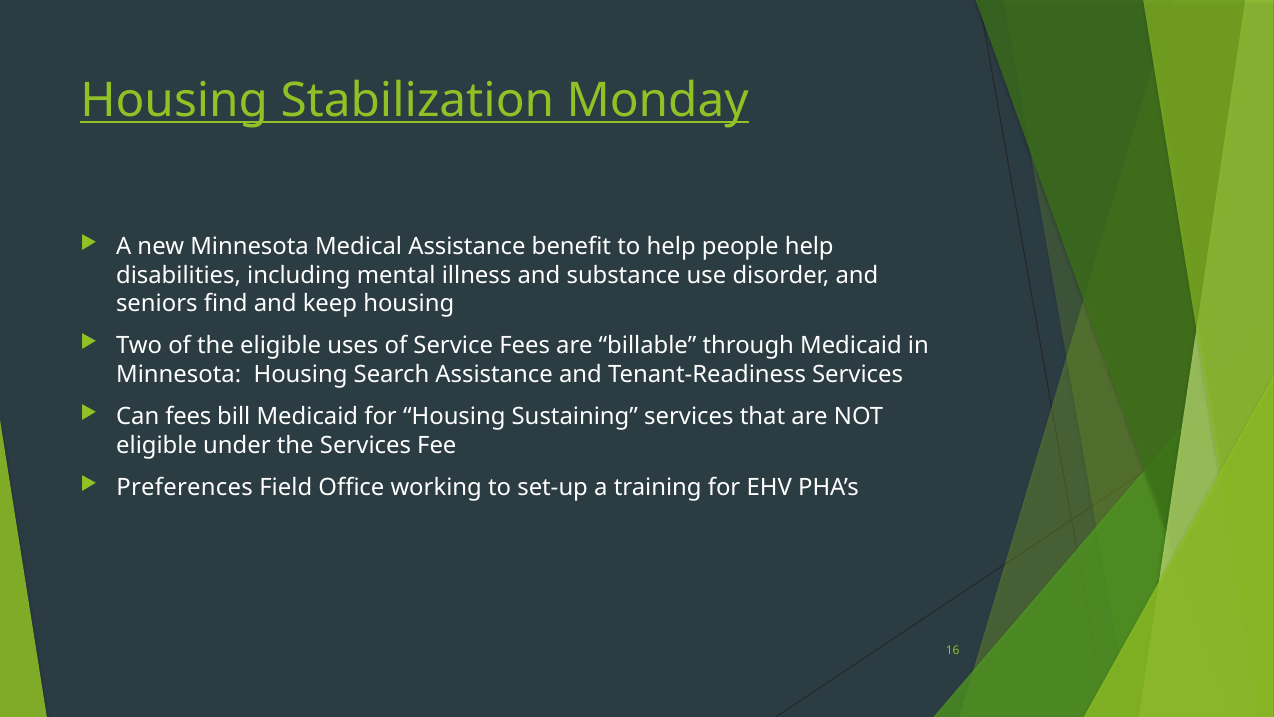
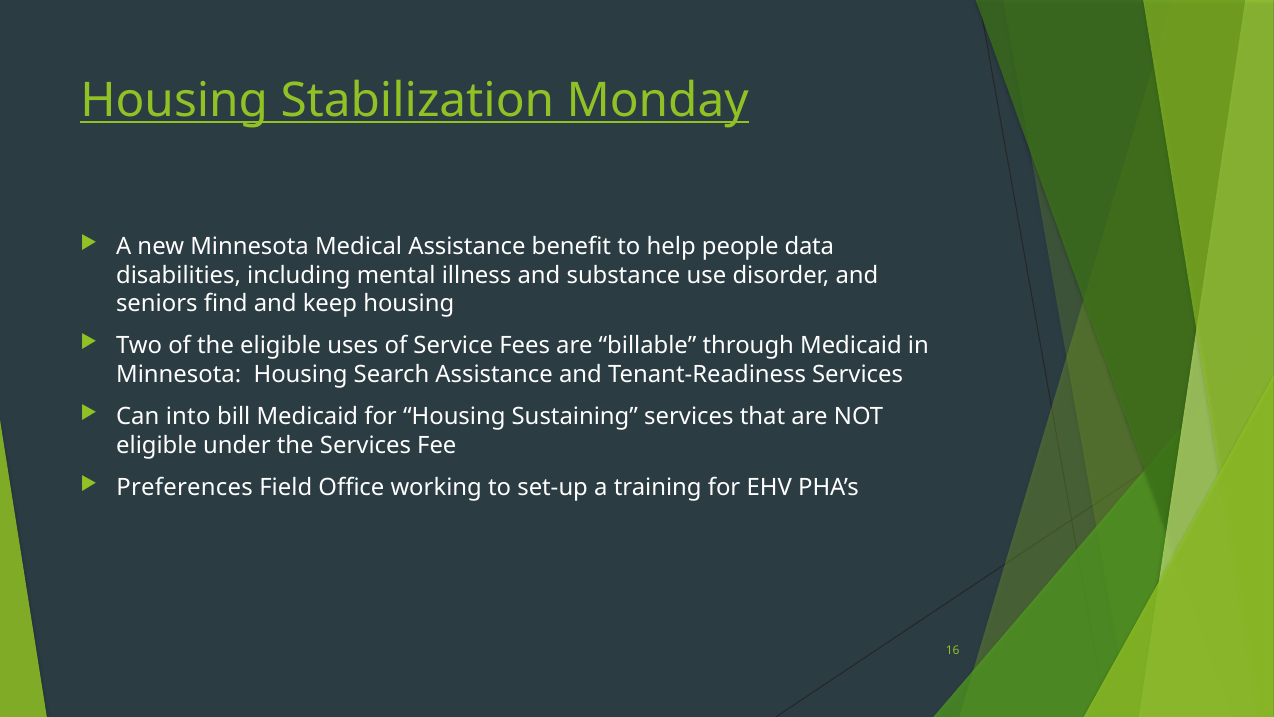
people help: help -> data (809, 247)
Can fees: fees -> into (188, 416)
